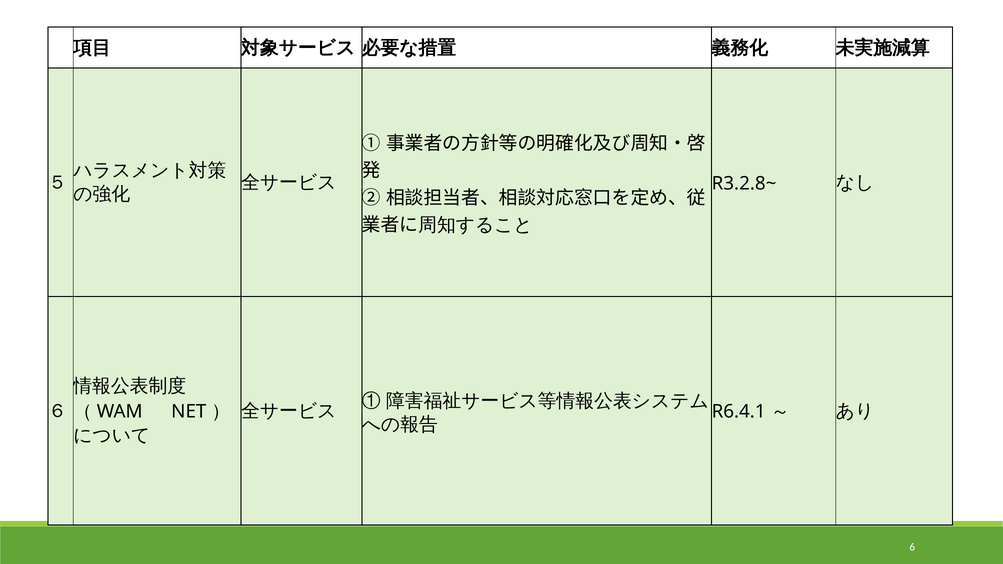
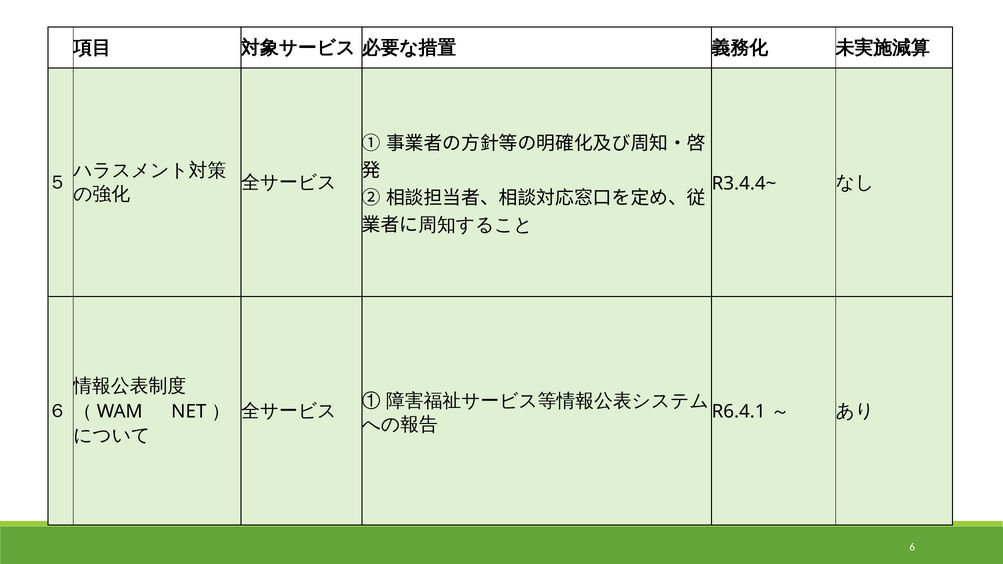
R3.2.8~: R3.2.8~ -> R3.4.4~ (744, 183)
